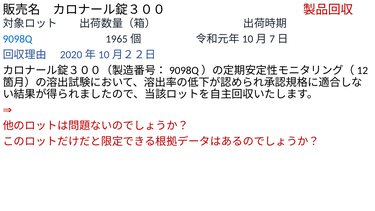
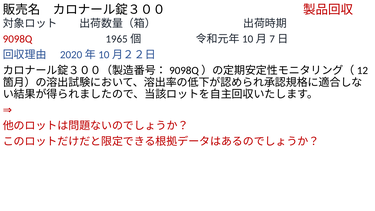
9098Q colour: blue -> red (18, 39)
